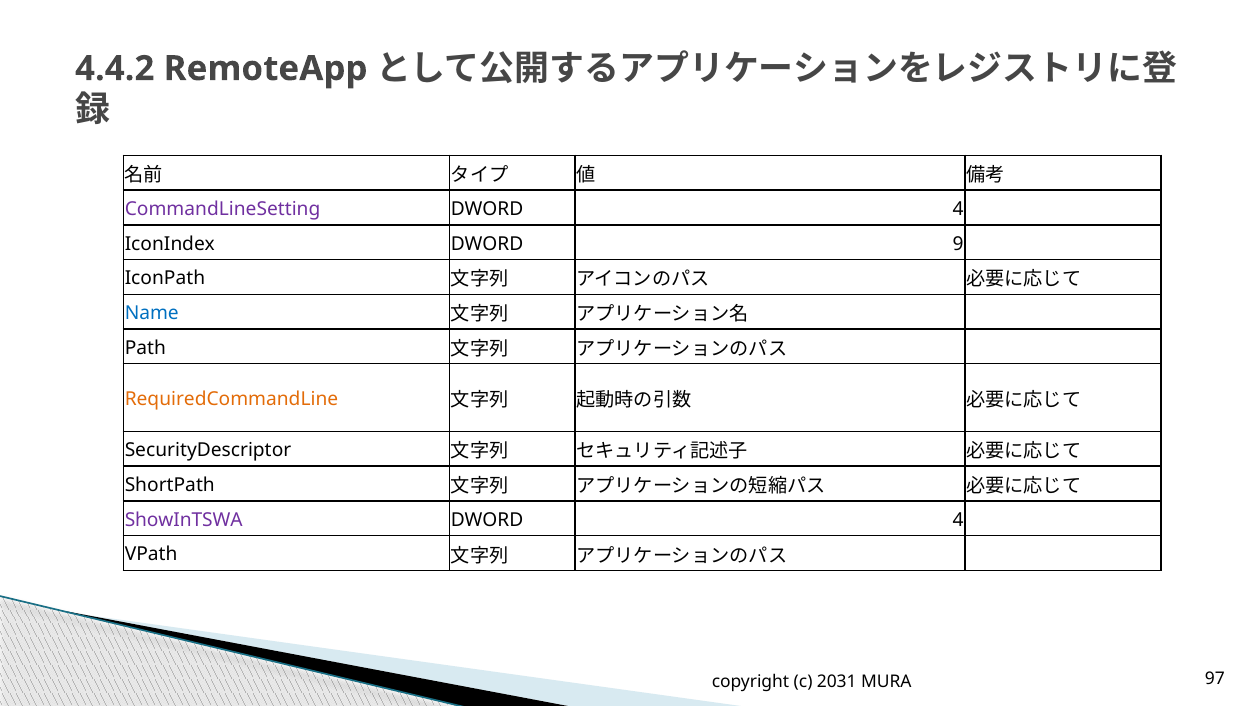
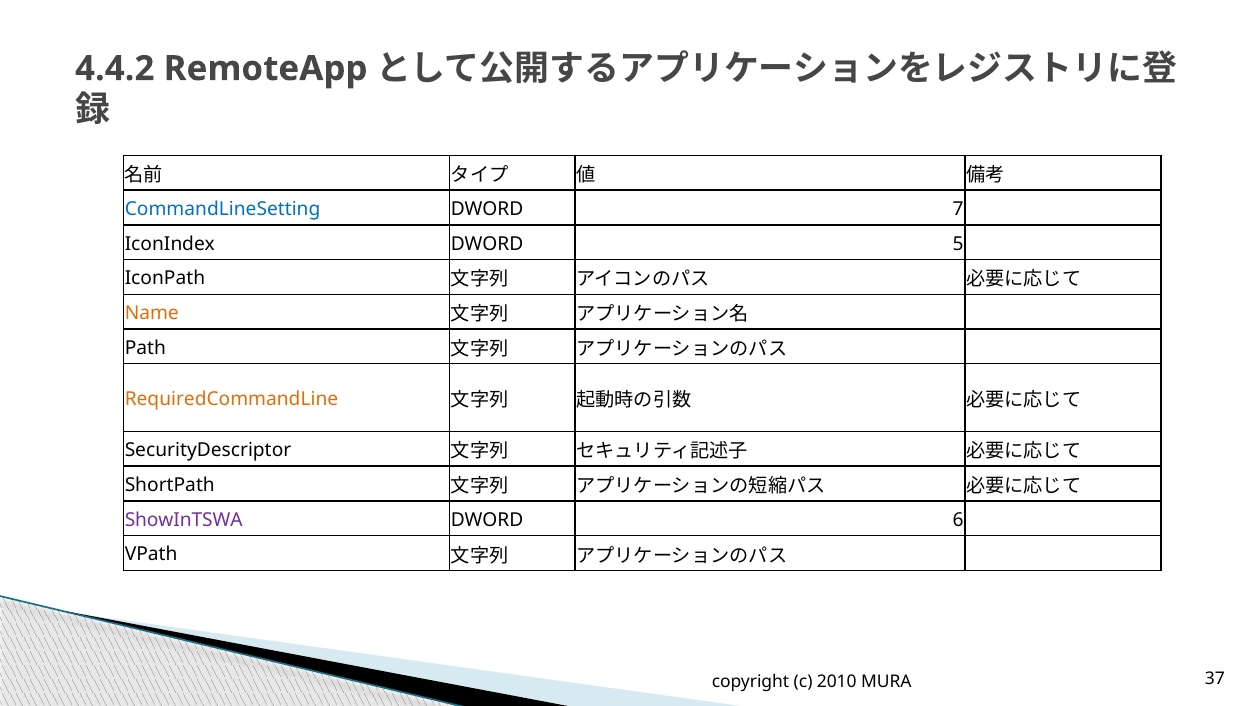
CommandLineSetting colour: purple -> blue (223, 209)
4: 4 -> 7 (958, 209)
9: 9 -> 5 (958, 244)
Name colour: blue -> orange (152, 313)
4: 4 -> 6 (958, 520)
2031: 2031 -> 2010 (837, 682)
97: 97 -> 37 (1215, 679)
